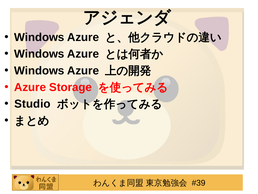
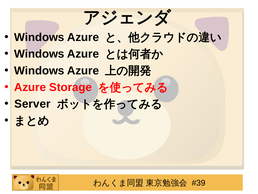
Studio: Studio -> Server (32, 104)
